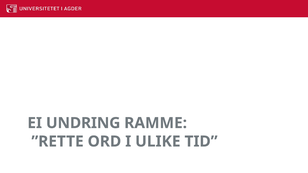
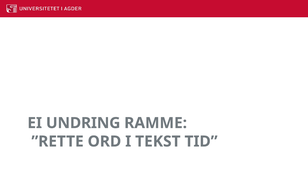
ULIKE: ULIKE -> TEKST (158, 142)
